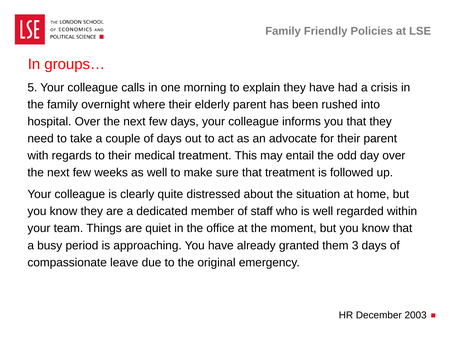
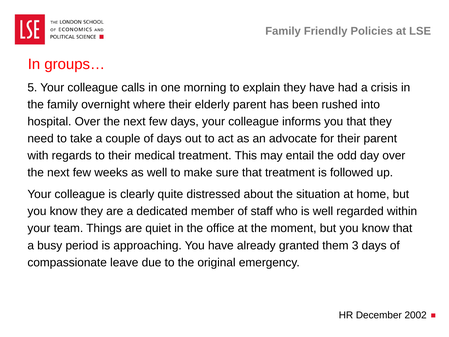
2003: 2003 -> 2002 (416, 315)
